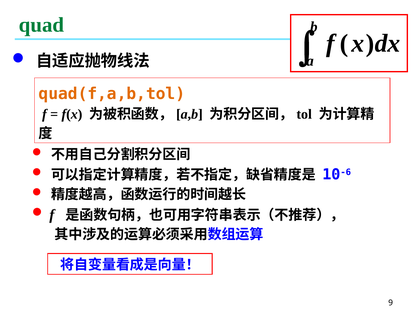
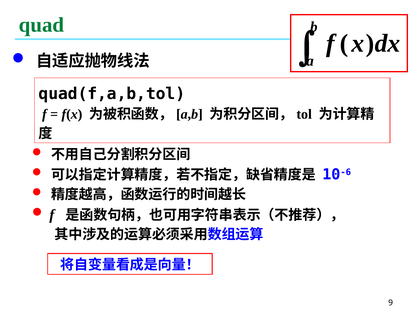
quad(f,a,b,tol colour: orange -> black (112, 94)
